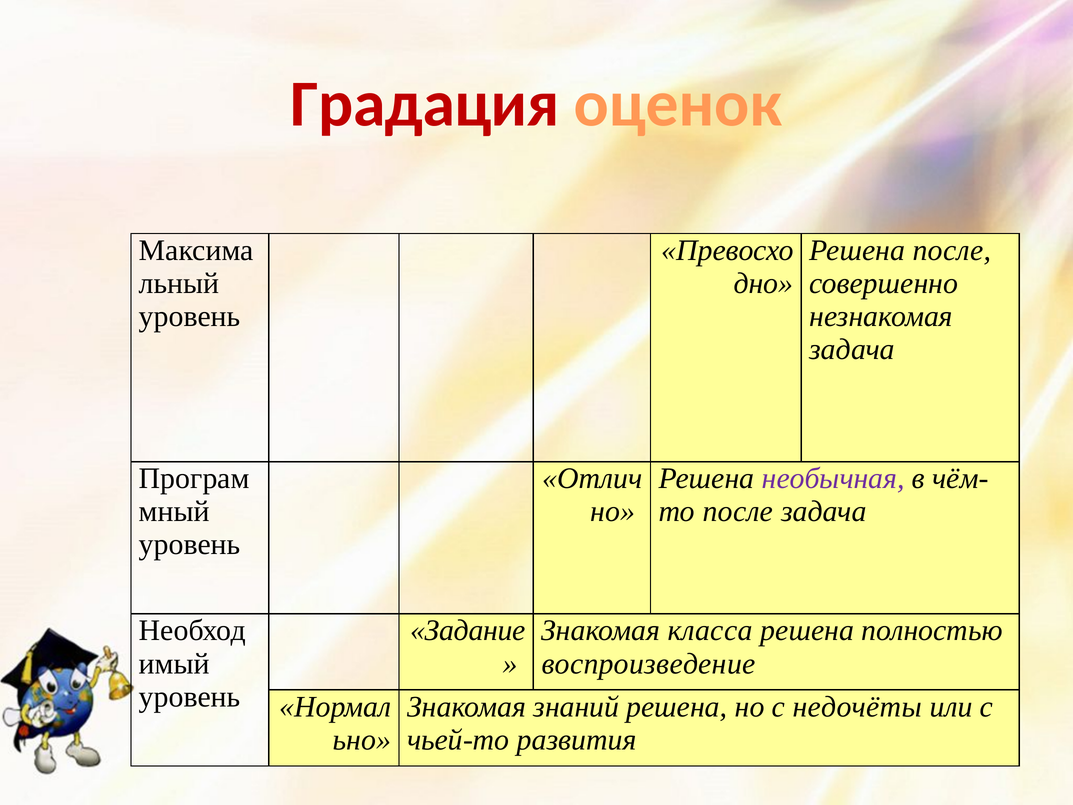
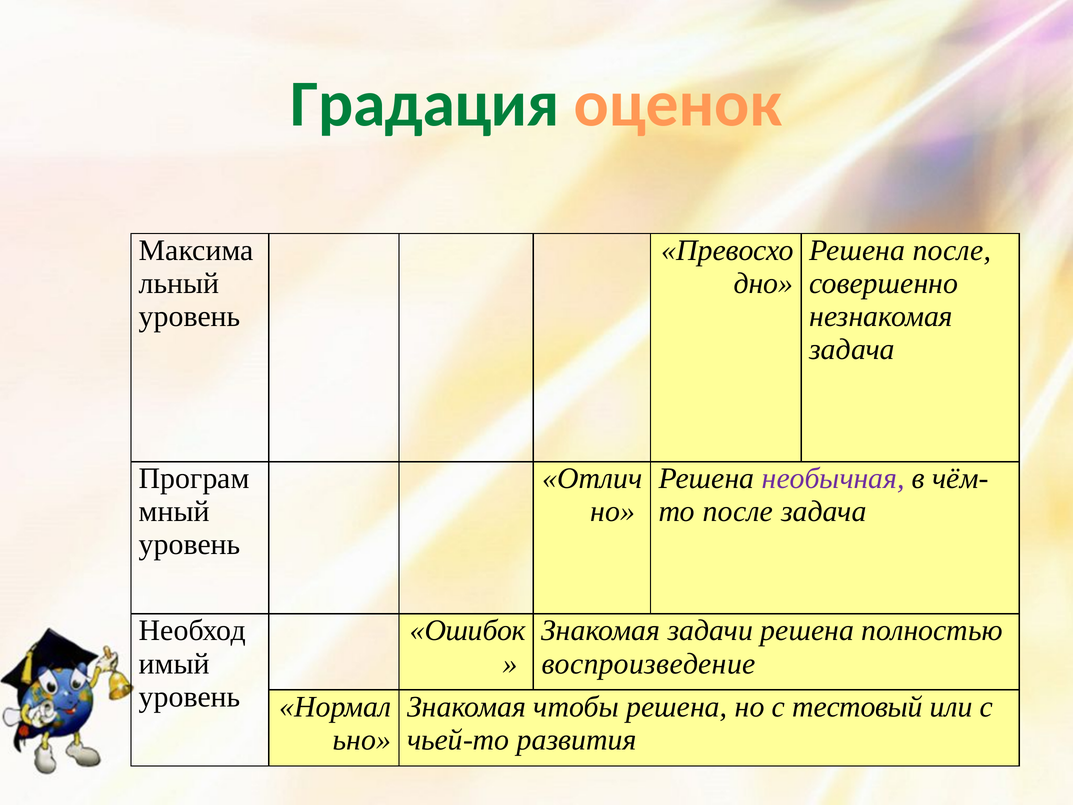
Градация colour: red -> green (425, 104)
Задание: Задание -> Ошибок (468, 630)
класса: класса -> задачи (710, 630)
знаний: знаний -> чтобы (576, 706)
недочёты: недочёты -> тестовый (858, 706)
